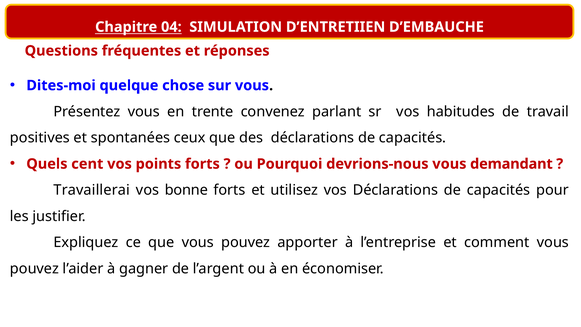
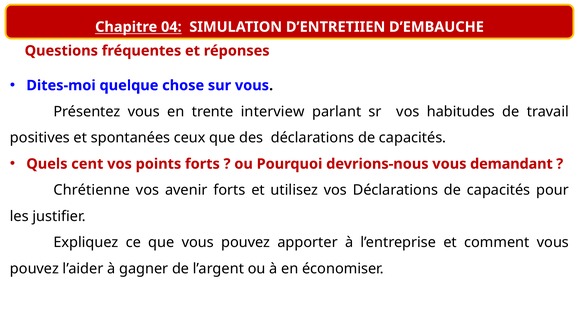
convenez: convenez -> interview (273, 112)
Travaillerai: Travaillerai -> Chrétienne (92, 190)
bonne: bonne -> avenir (186, 190)
